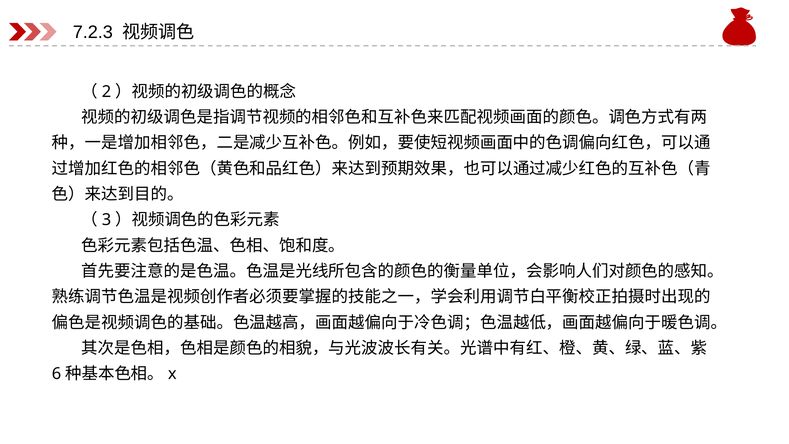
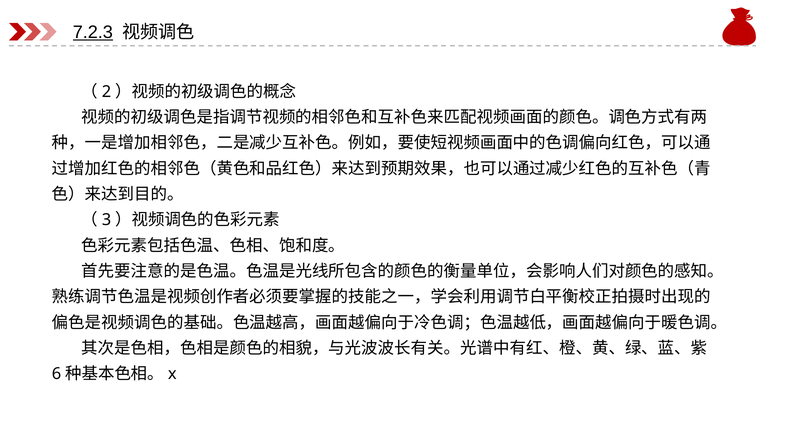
7.2.3 underline: none -> present (93, 32)
